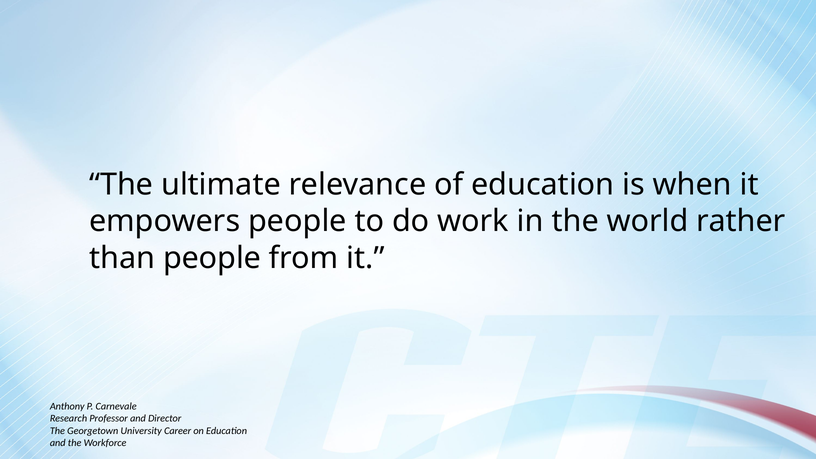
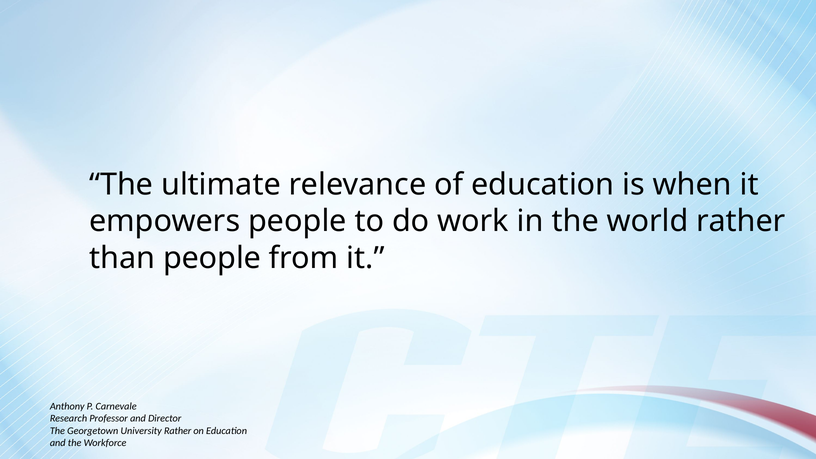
University Career: Career -> Rather (178, 431)
